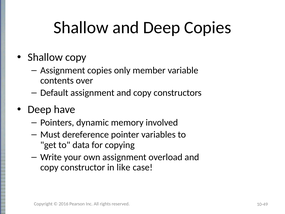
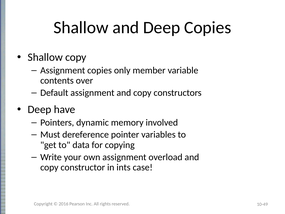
like: like -> ints (124, 167)
